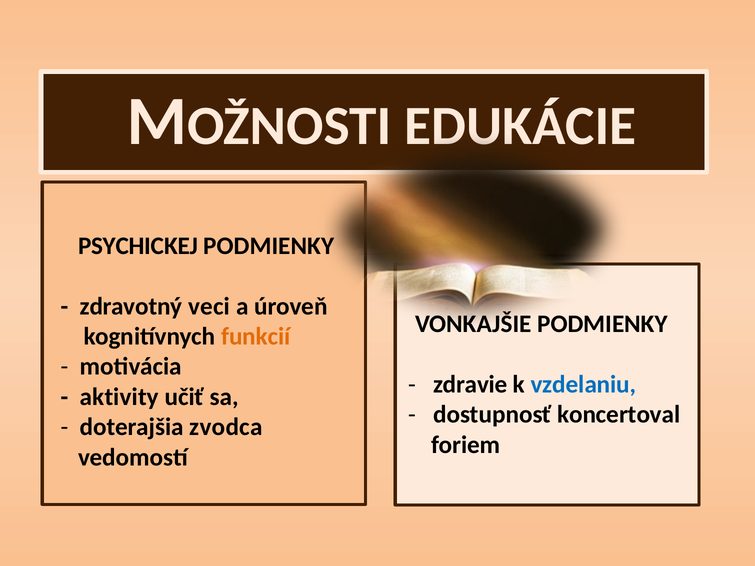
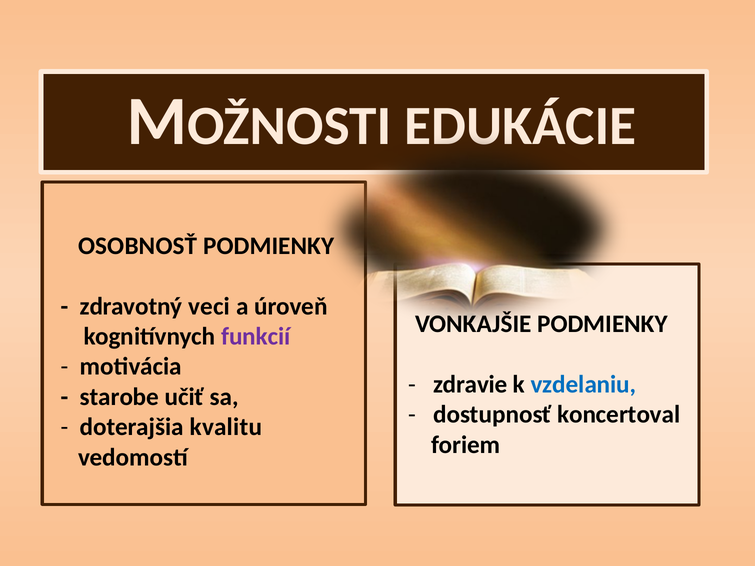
PSYCHICKEJ: PSYCHICKEJ -> OSOBNOSŤ (138, 246)
funkcií colour: orange -> purple (256, 337)
aktivity: aktivity -> starobe (119, 397)
zvodca: zvodca -> kvalitu (226, 427)
